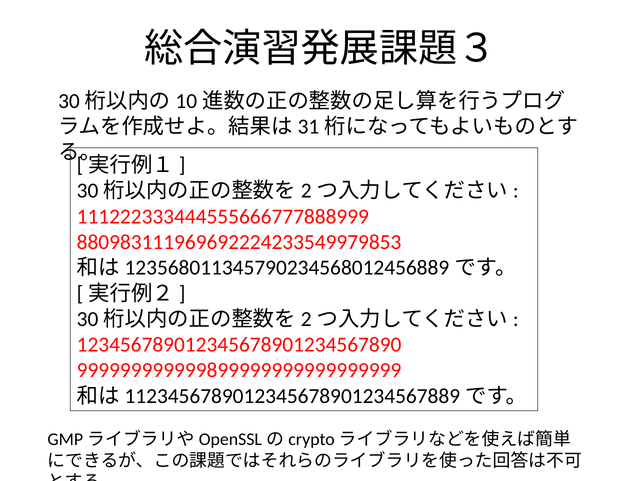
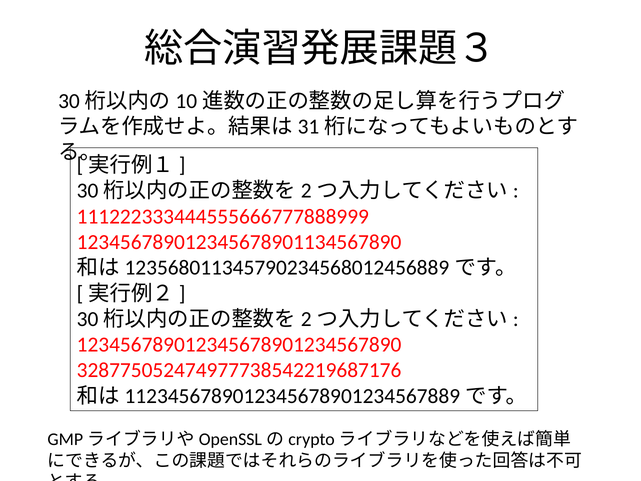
880983111969692224233549979853: 880983111969692224233549979853 -> 123456789012345678901134567890 (239, 242)
999999999999899999999999999999: 999999999999899999999999999999 -> 328775052474977738542219687176 (239, 370)
